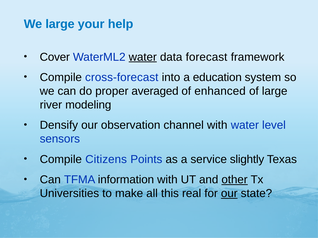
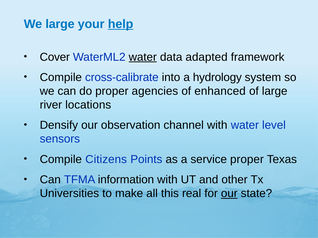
help underline: none -> present (121, 24)
forecast: forecast -> adapted (207, 57)
cross-forecast: cross-forecast -> cross-calibrate (122, 78)
education: education -> hydrology (217, 78)
averaged: averaged -> agencies (155, 91)
modeling: modeling -> locations (88, 105)
service slightly: slightly -> proper (247, 160)
other underline: present -> none (235, 180)
